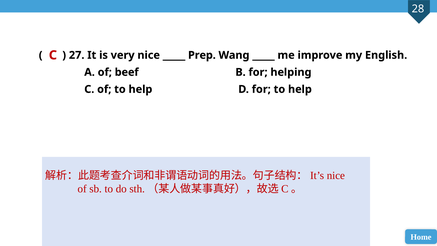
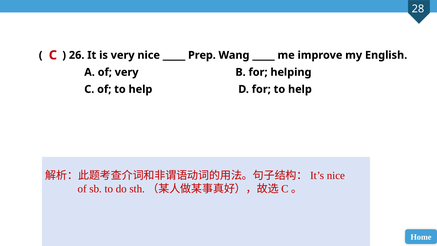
27: 27 -> 26 (77, 55)
of beef: beef -> very (127, 72)
